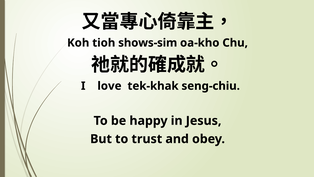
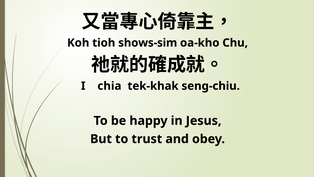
love: love -> chia (109, 86)
